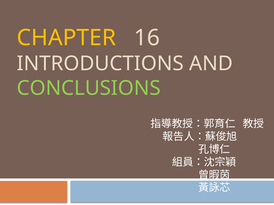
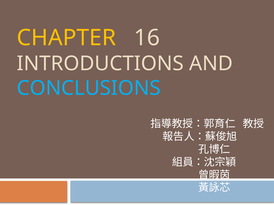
CONCLUSIONS colour: light green -> light blue (89, 88)
